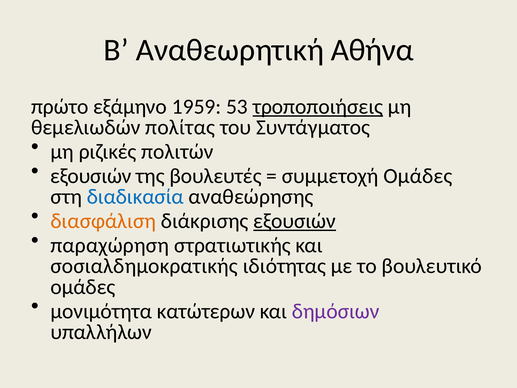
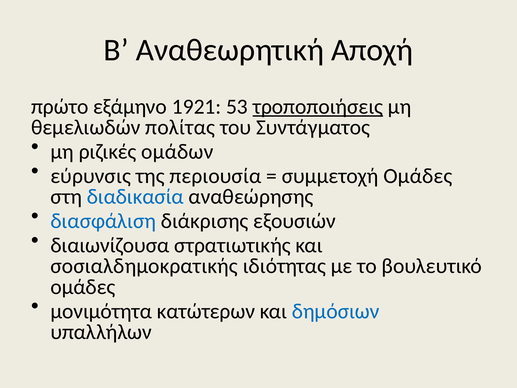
Αθήνα: Αθήνα -> Αποχή (372, 50)
1959: 1959 -> 1921 (197, 107)
πολιτών: πολιτών -> ομάδων (177, 152)
εξουσιών: εξουσιών -> εύρυνσις (91, 176)
βουλευτές: βουλευτές -> περιουσία (215, 176)
διασφάλιση colour: orange -> blue (103, 221)
εξουσιών underline: present -> none (295, 221)
παραχώρηση: παραχώρηση -> διαιωνίζουσα (110, 245)
δημόσιων colour: purple -> blue (336, 311)
